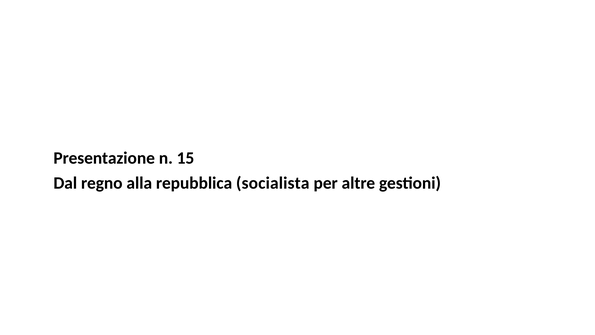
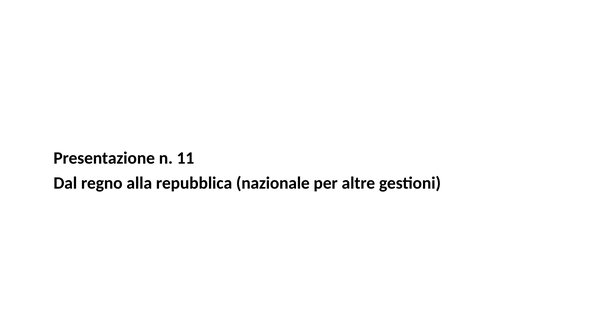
15: 15 -> 11 (185, 158)
socialista: socialista -> nazionale (273, 183)
